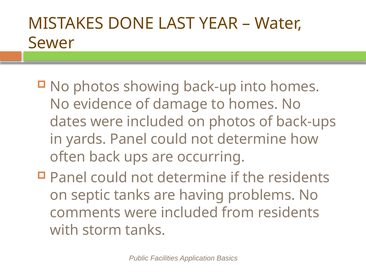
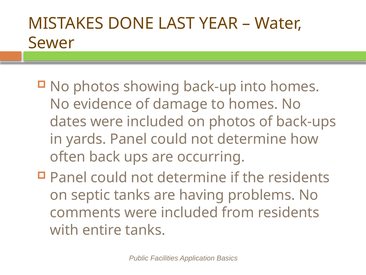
storm: storm -> entire (102, 230)
